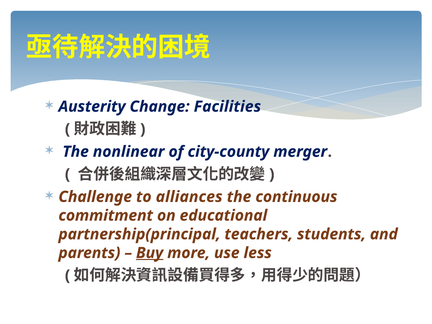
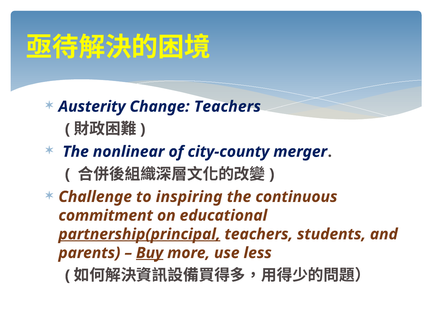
Change Facilities: Facilities -> Teachers (227, 107)
alliances: alliances -> inspiring (189, 197)
partnership(principal underline: none -> present (139, 234)
